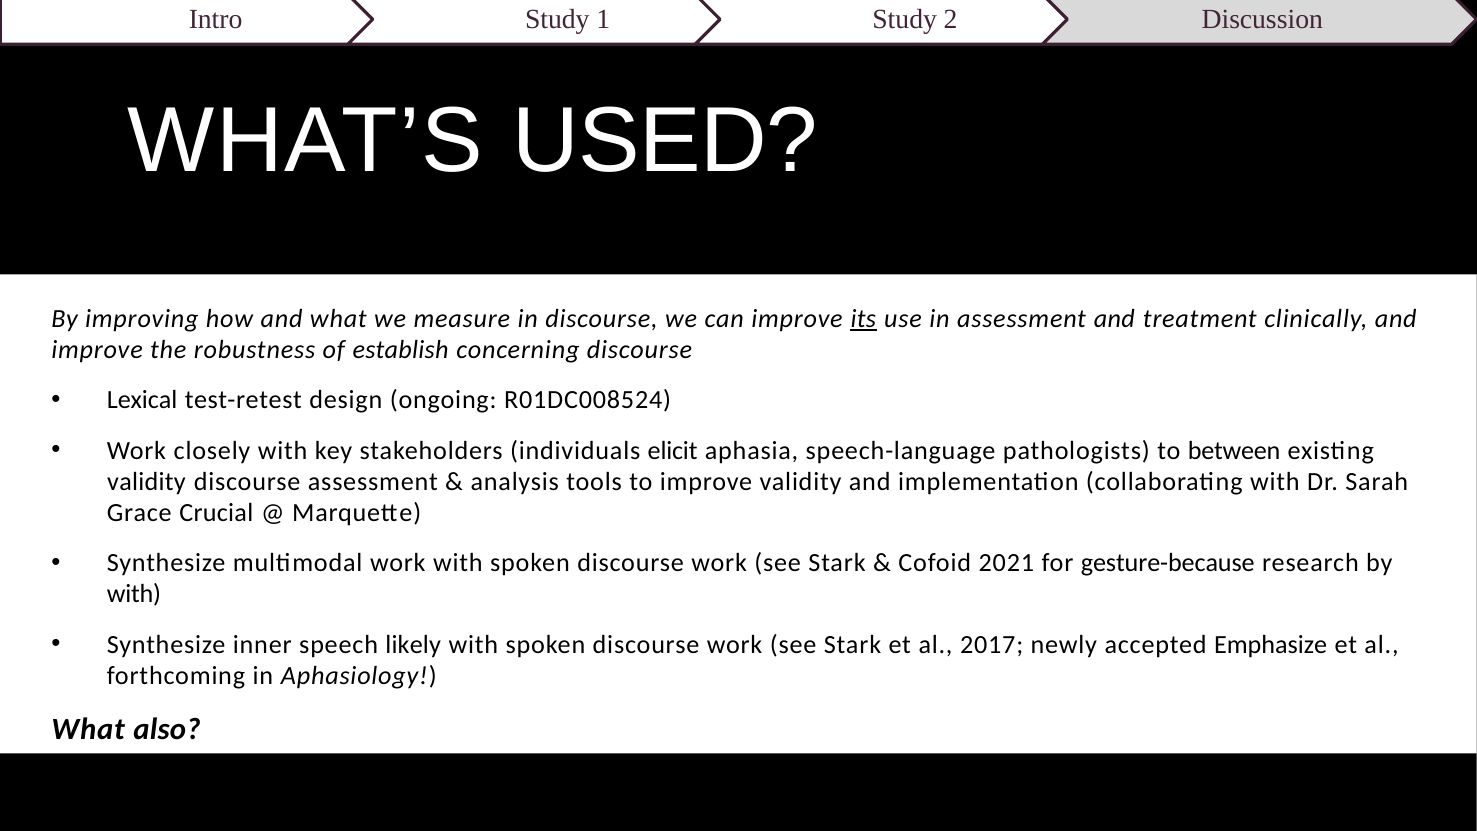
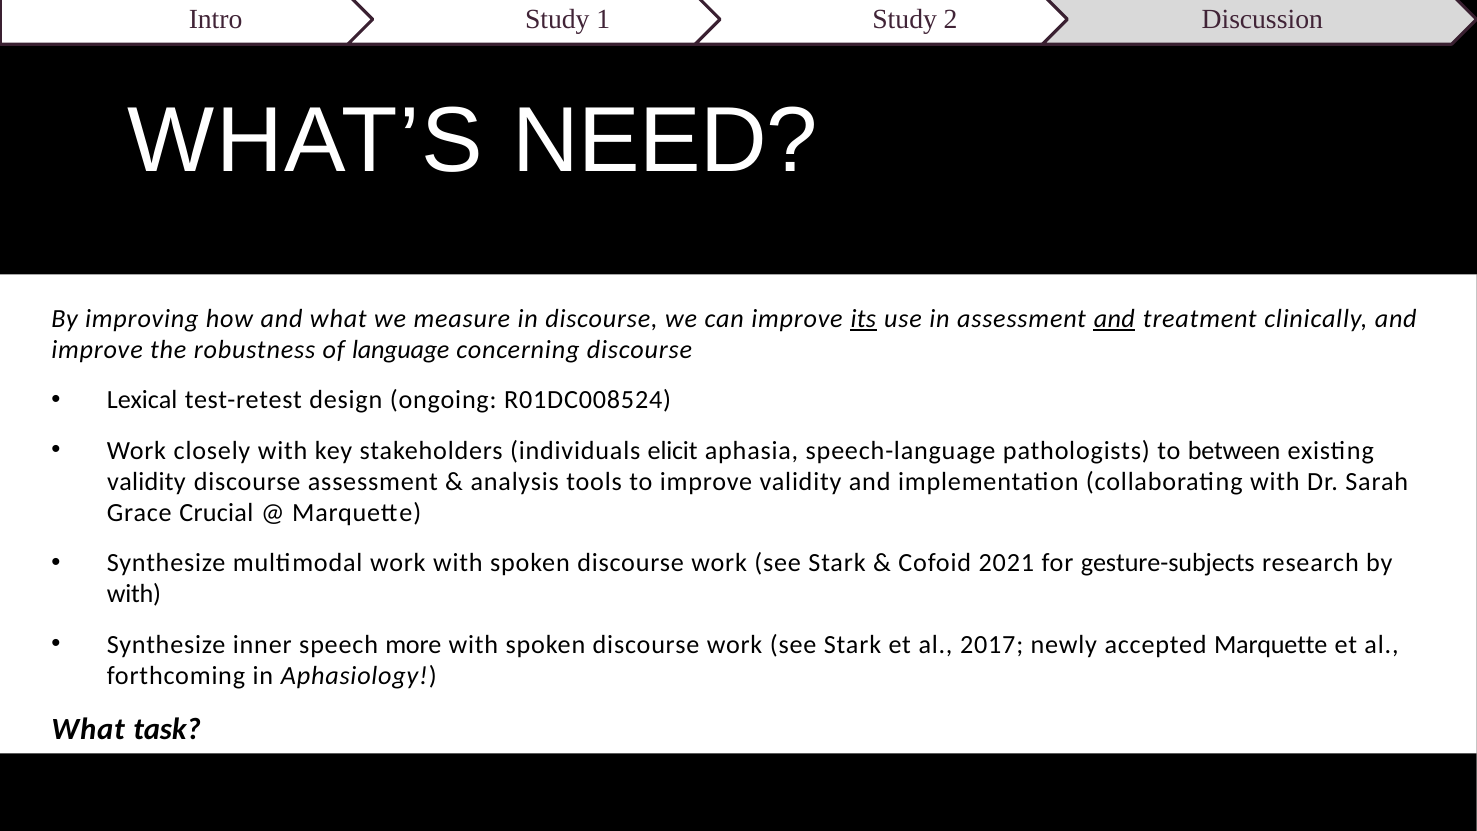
USED: USED -> NEED (665, 141)
and underline: none -> present (1114, 319)
establish: establish -> language (401, 350)
gesture-because: gesture-because -> gesture-subjects (1168, 563)
likely: likely -> more (413, 644)
accepted Emphasize: Emphasize -> Marquette (1271, 644)
also: also -> task (167, 729)
